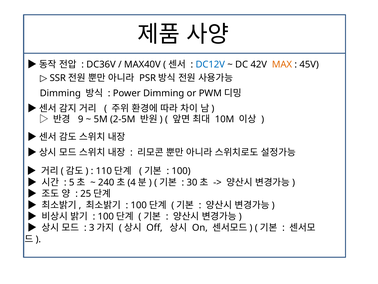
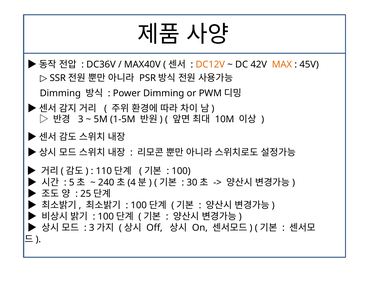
DC12V colour: blue -> orange (210, 64)
9: 9 -> 3 (81, 119)
2-5M: 2-5M -> 1-5M (123, 119)
